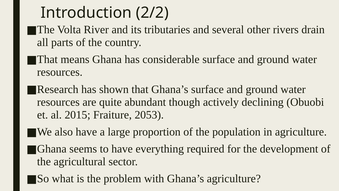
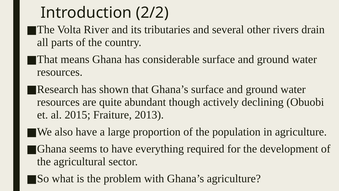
2053: 2053 -> 2013 (149, 115)
